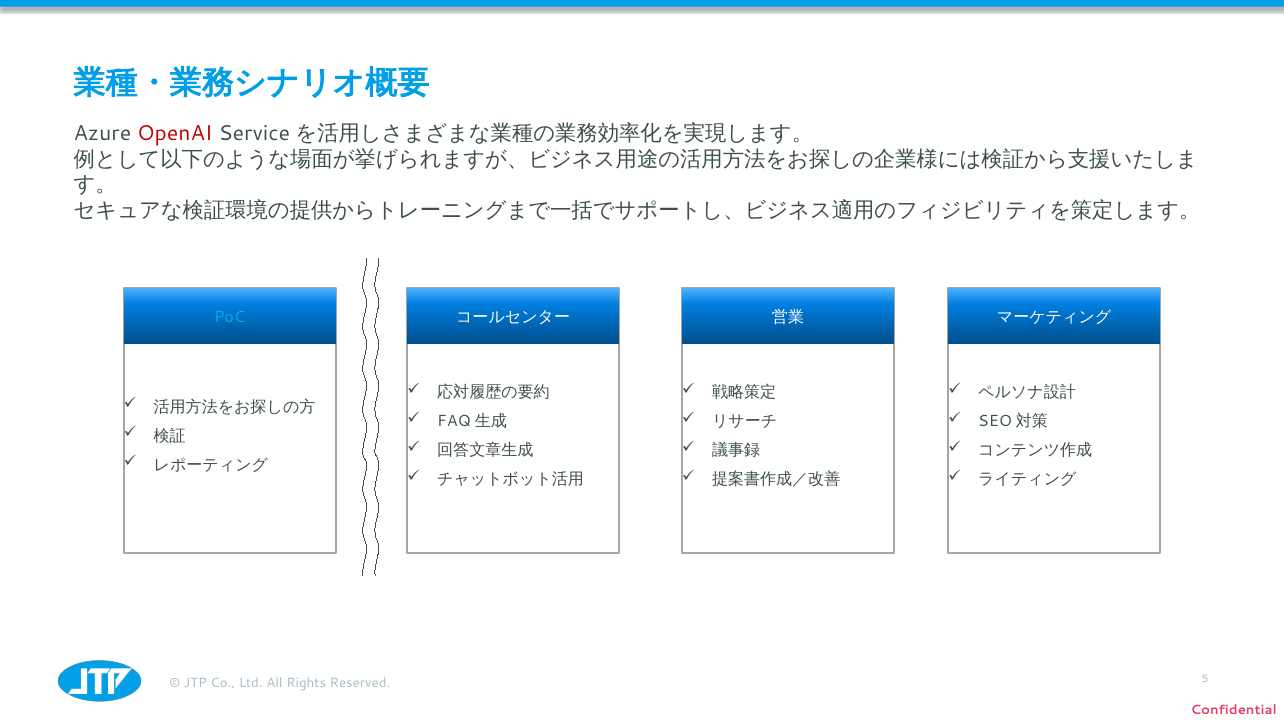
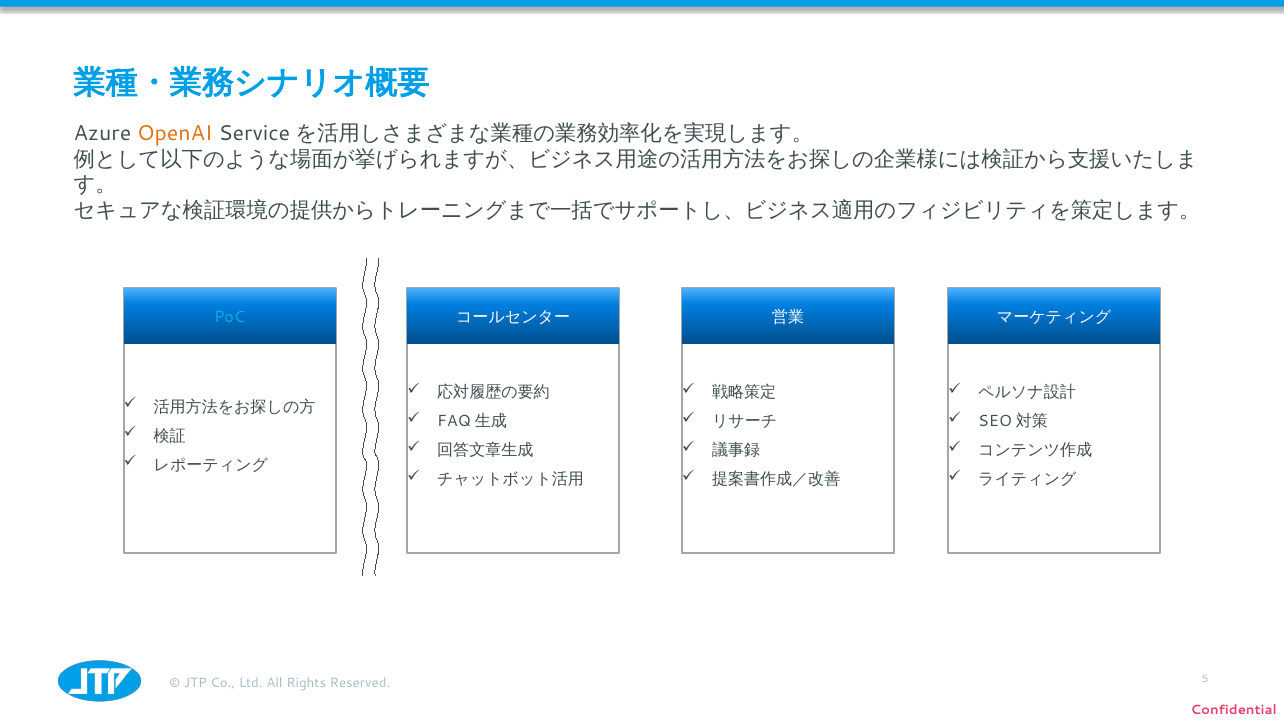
OpenAI colour: red -> orange (175, 133)
